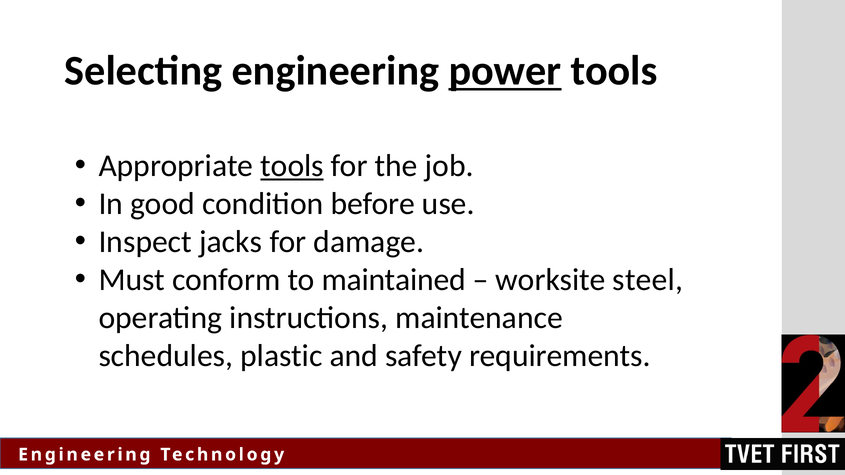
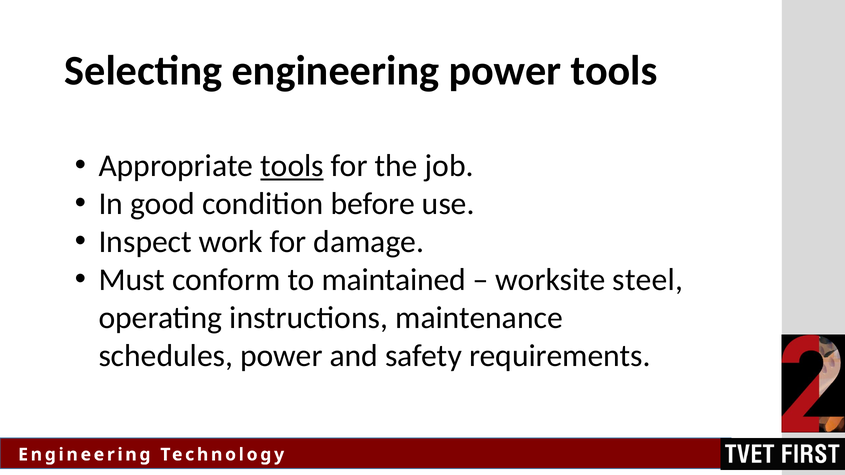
power underline: present -> none (505, 71)
jacks: jacks -> work (231, 242)
schedules plastic: plastic -> power (281, 356)
